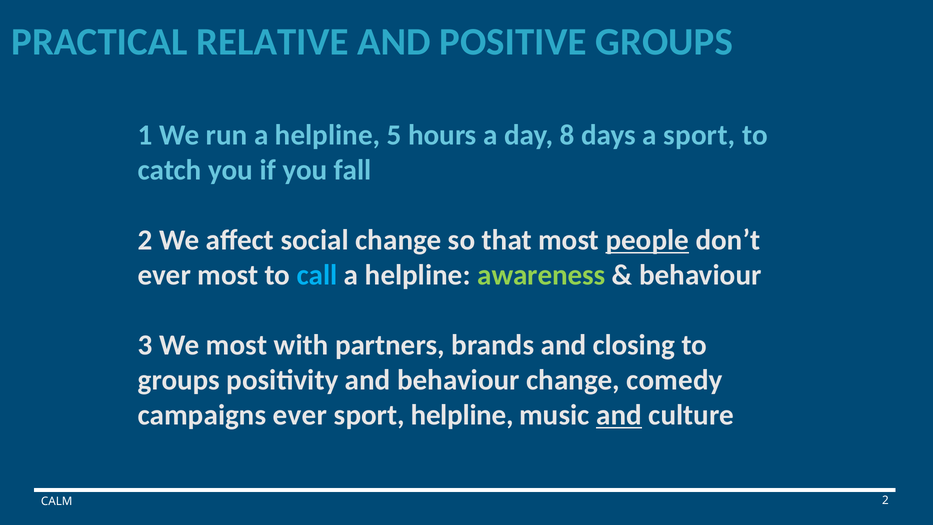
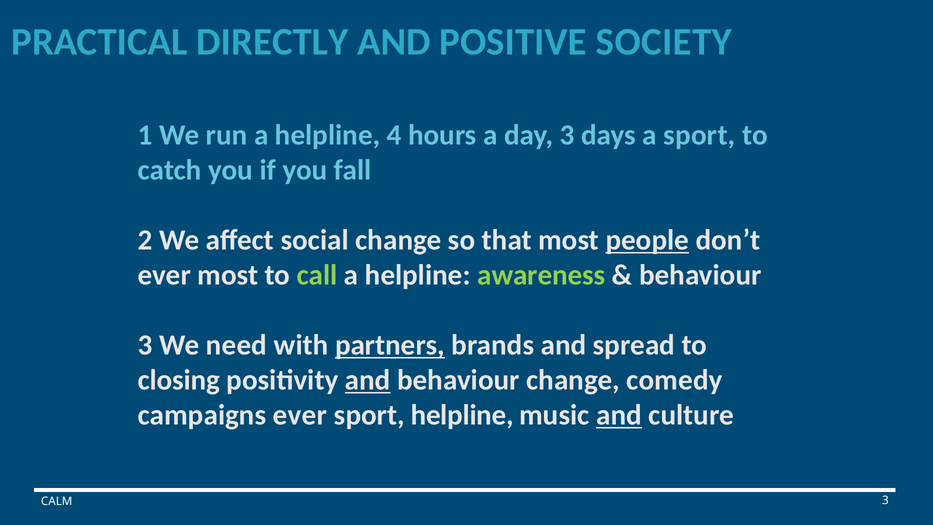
RELATIVE: RELATIVE -> DIRECTLY (272, 42)
POSITIVE GROUPS: GROUPS -> SOCIETY (664, 42)
5: 5 -> 4 (394, 135)
day 8: 8 -> 3 (567, 135)
call colour: light blue -> light green (317, 275)
We most: most -> need (236, 345)
partners underline: none -> present (390, 345)
closing: closing -> spread (634, 345)
groups: groups -> closing (179, 380)
and underline: none -> present (368, 380)
CALM 2: 2 -> 3 (885, 500)
